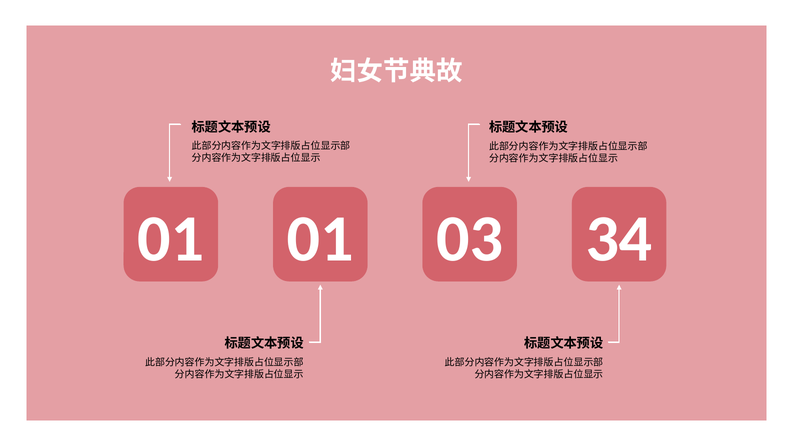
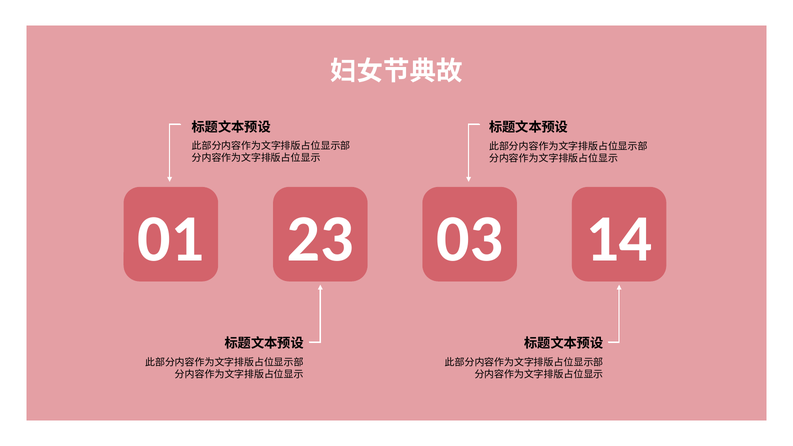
01 01: 01 -> 23 (320, 239)
34: 34 -> 14 (619, 239)
